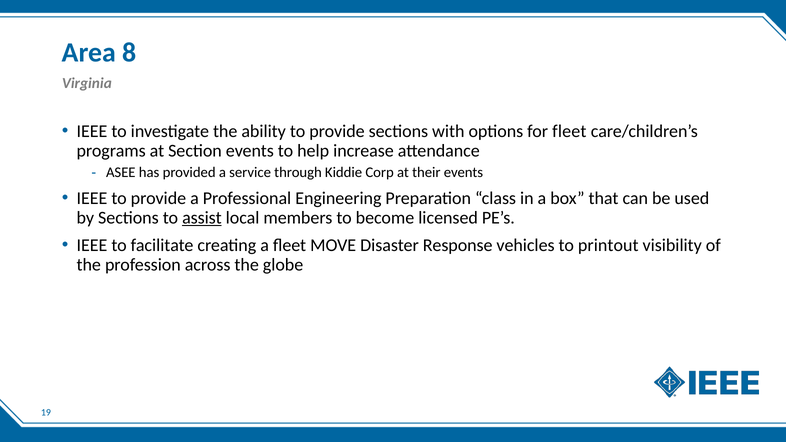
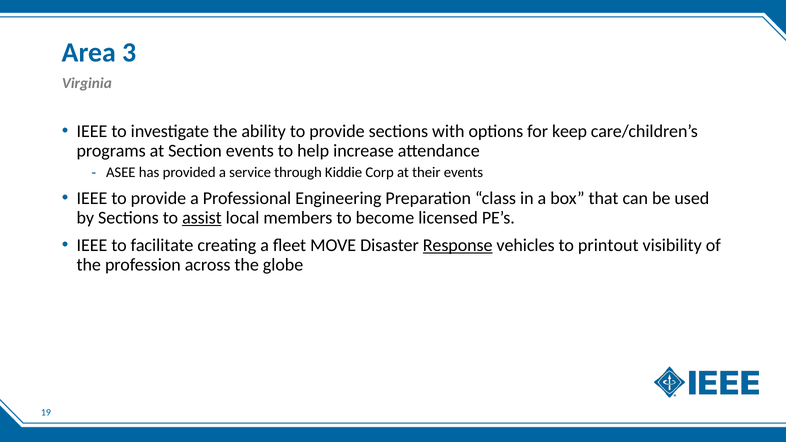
8: 8 -> 3 (129, 52)
for fleet: fleet -> keep (570, 131)
Response underline: none -> present (458, 245)
